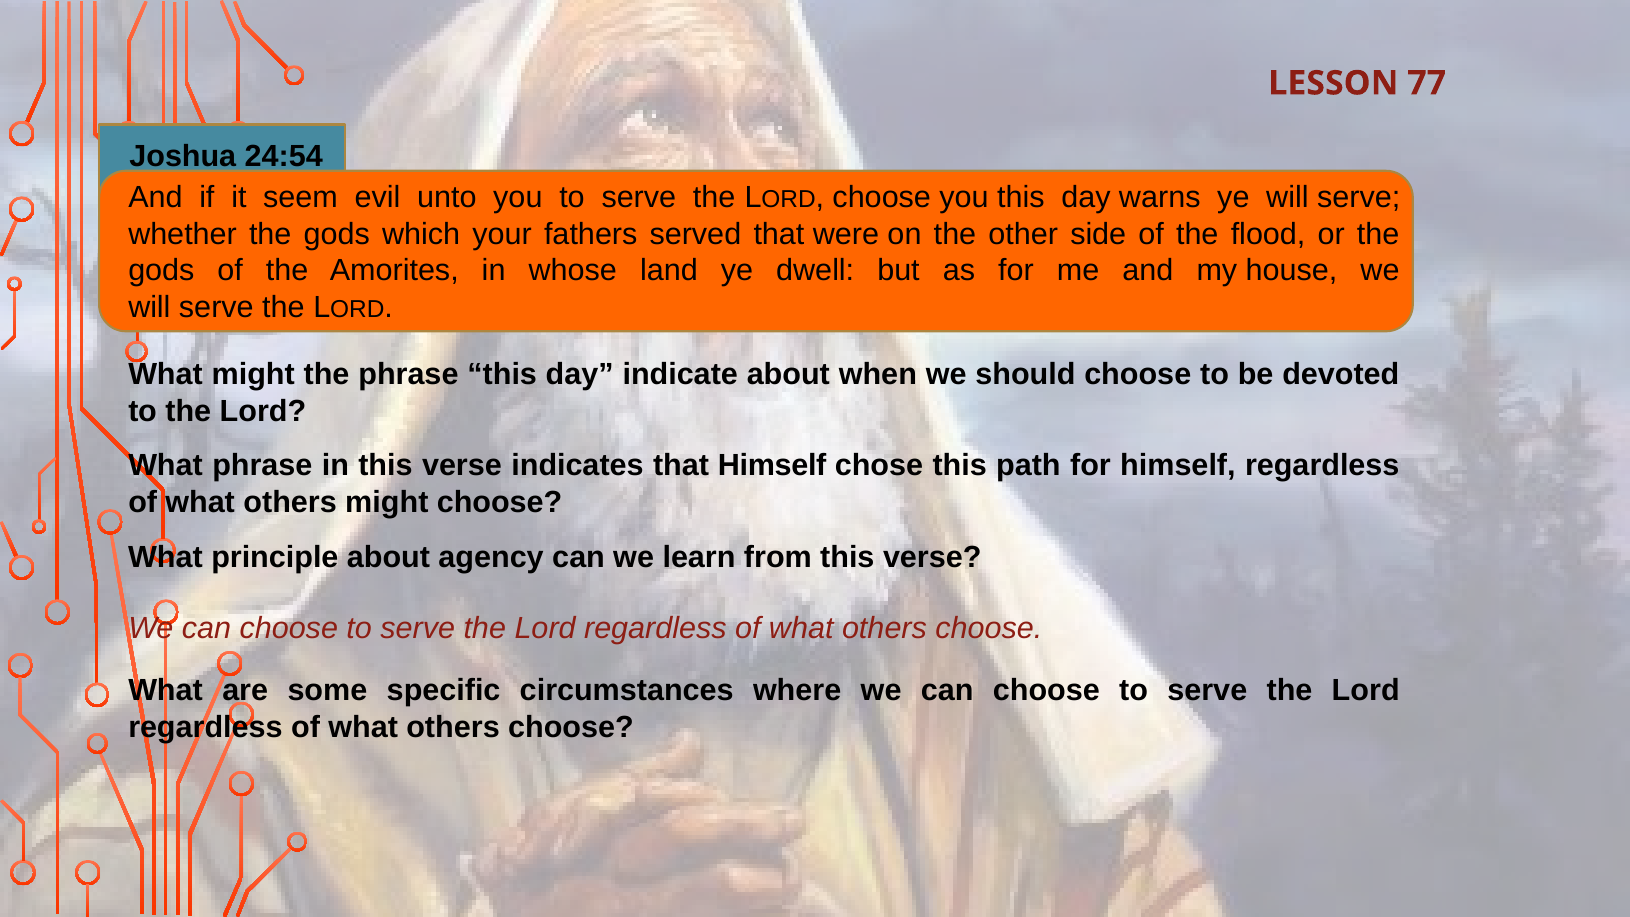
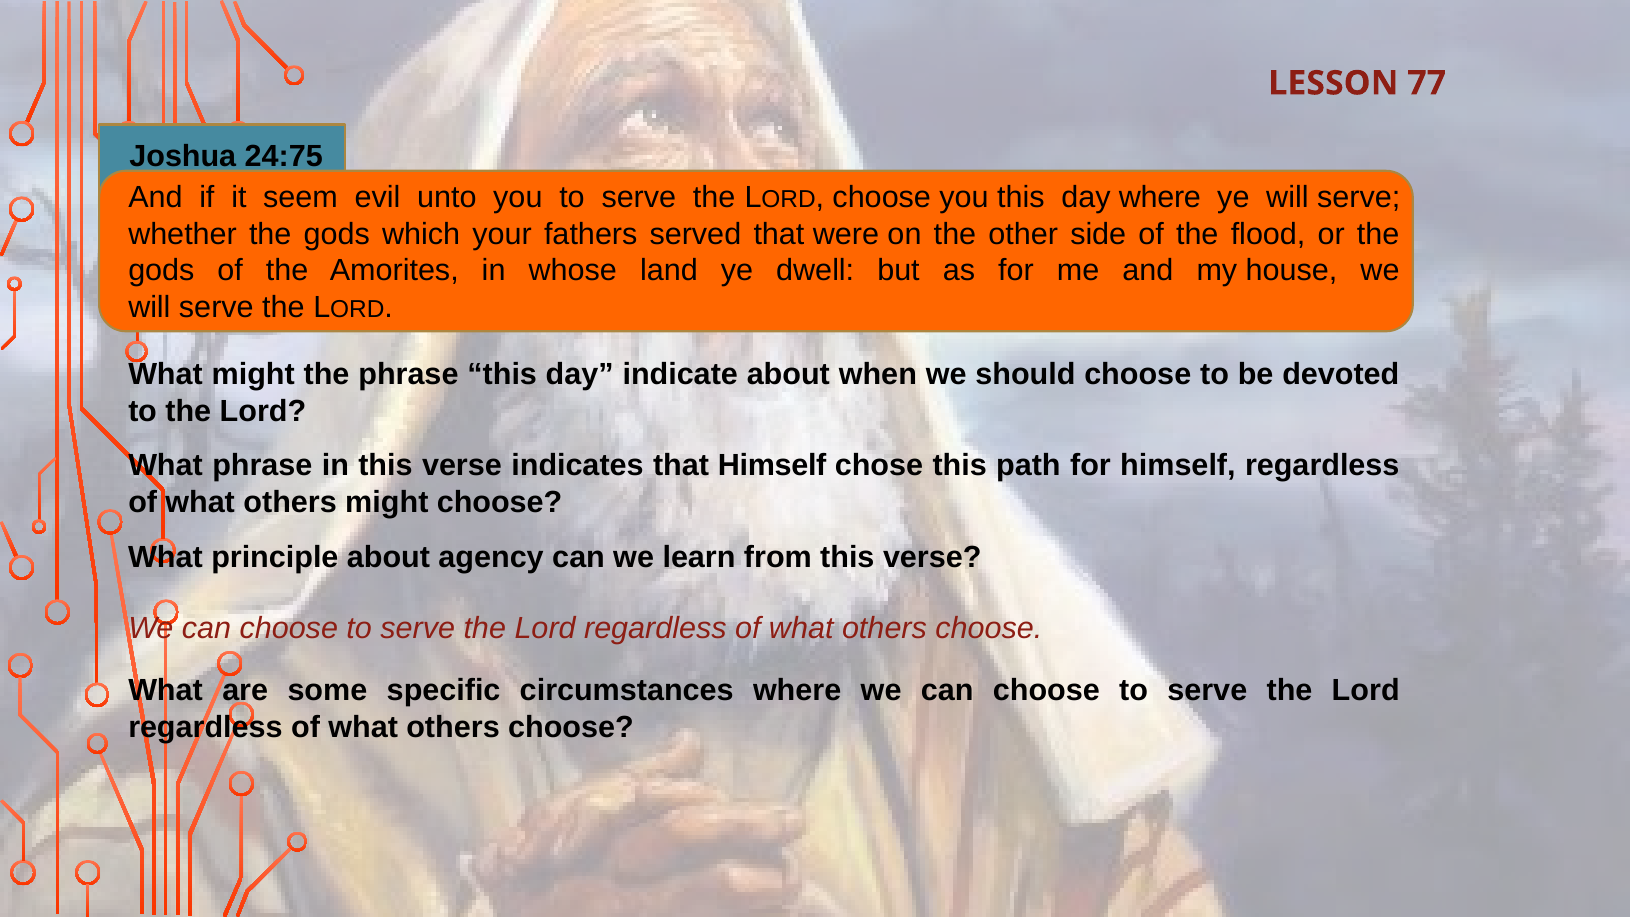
24:54: 24:54 -> 24:75 (284, 156)
day warns: warns -> where (1160, 197)
